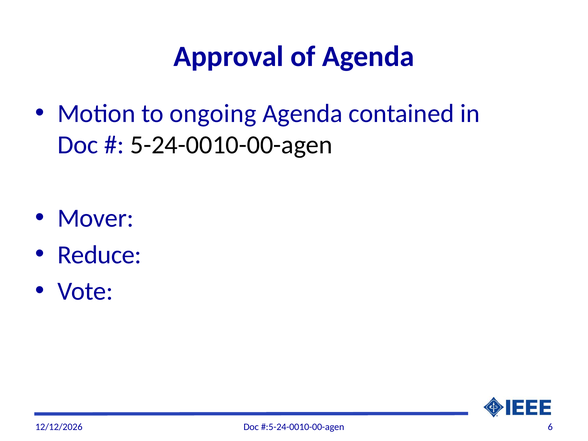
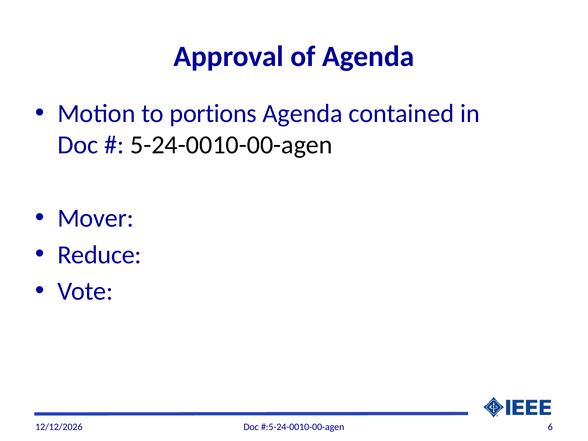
ongoing: ongoing -> portions (213, 114)
